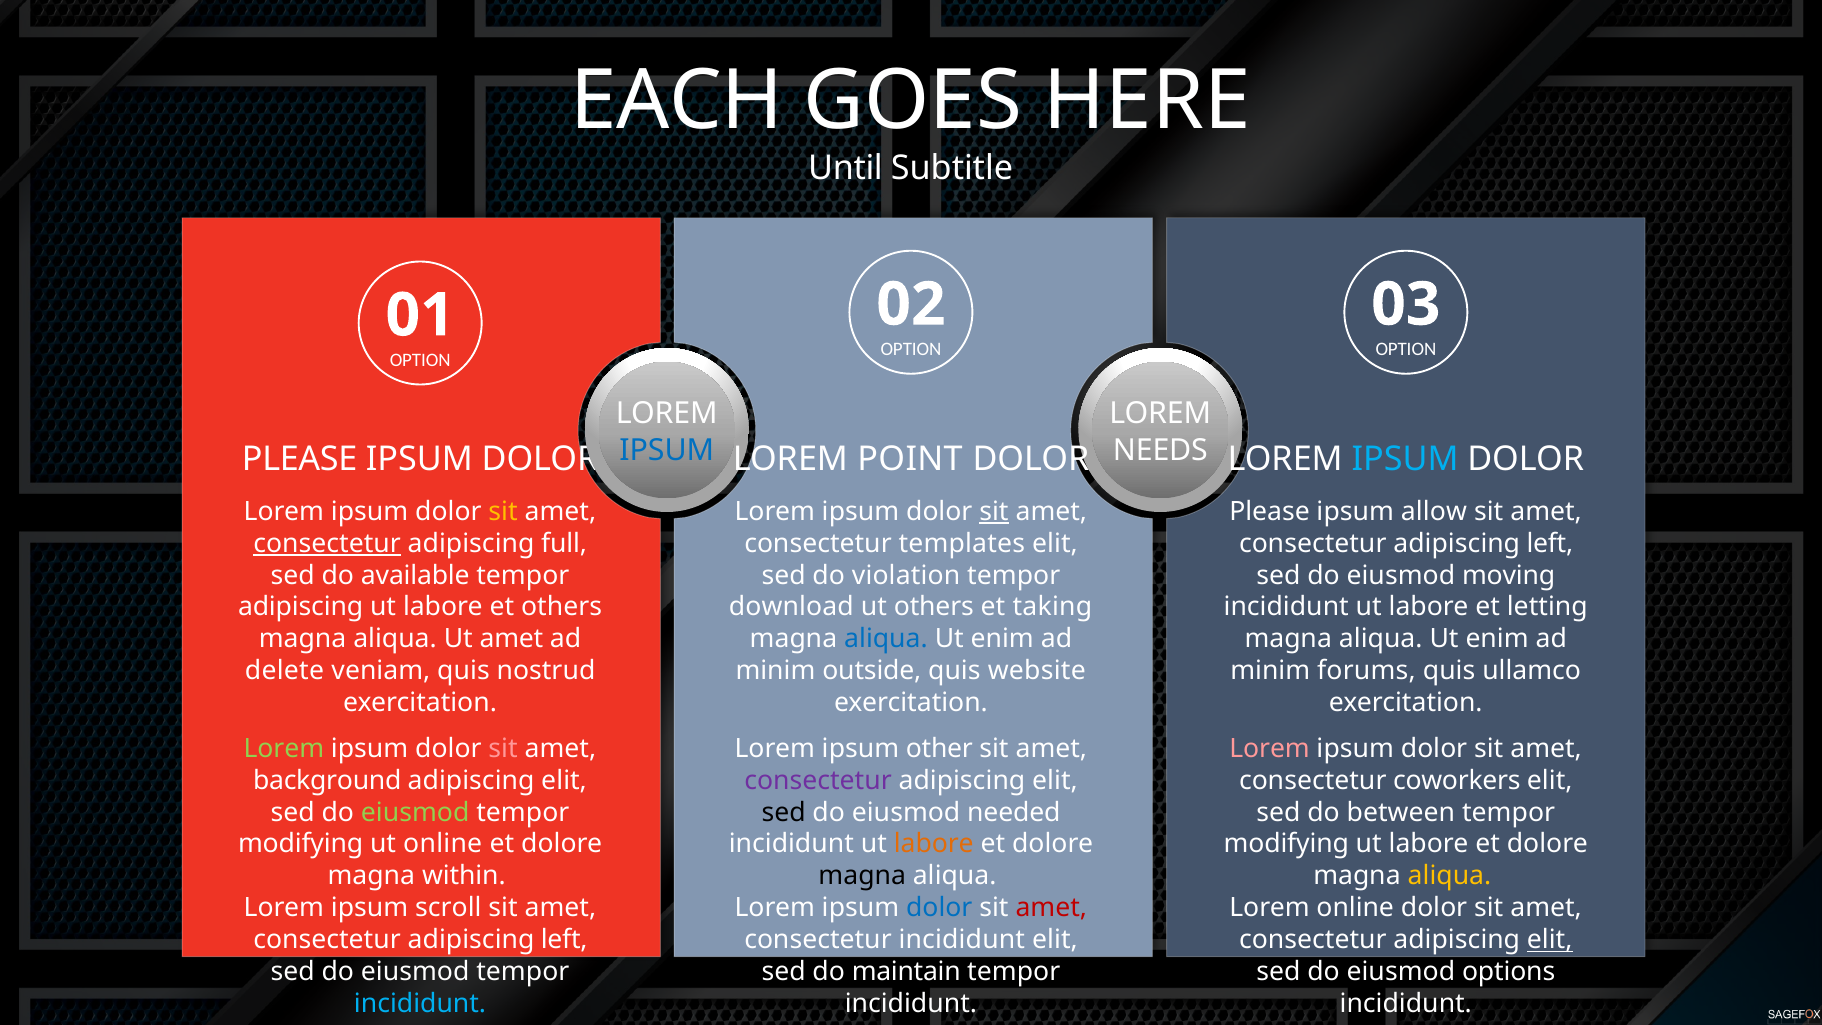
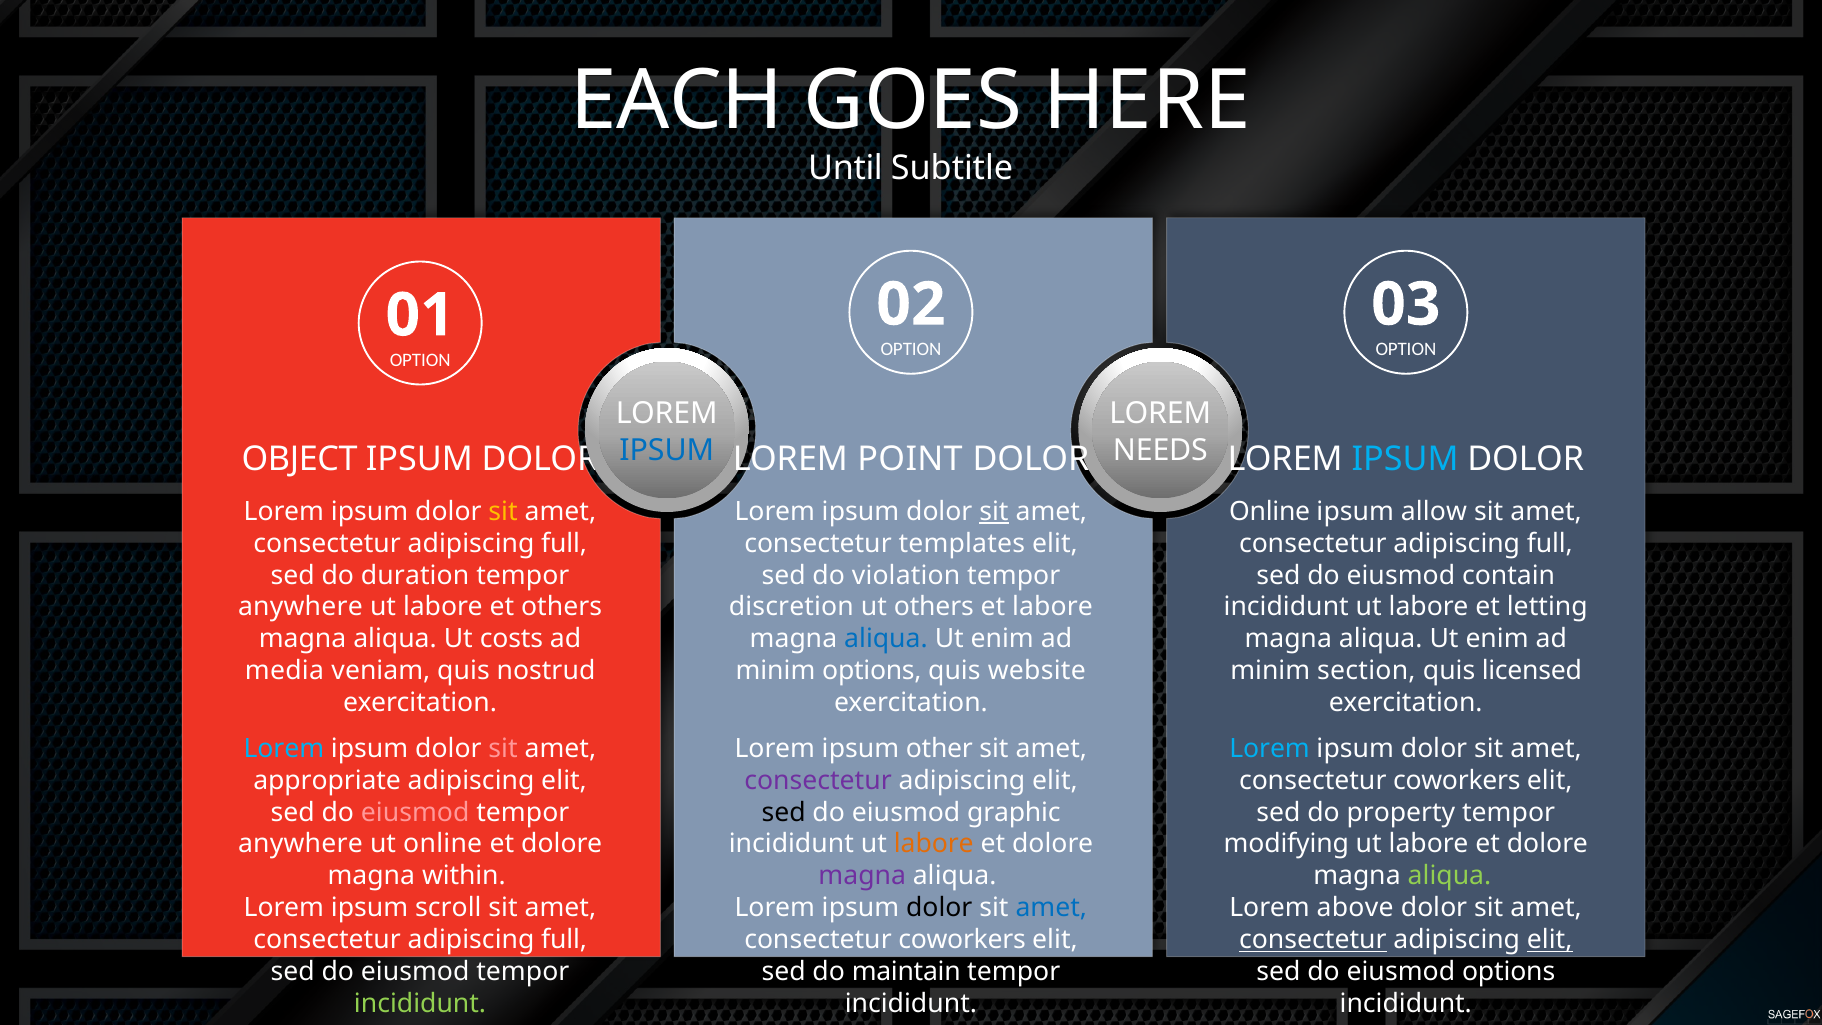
PLEASE: PLEASE -> OBJECT (300, 460)
Please: Please -> Online (1270, 511)
consectetur underline: present -> none (327, 543)
left: left -> full (1550, 543)
available: available -> duration (415, 575)
moving: moving -> contain (1509, 575)
adipiscing: adipiscing -> anywhere (300, 607)
download: download -> discretion (791, 607)
et taking: taking -> labore (1052, 607)
Ut amet: amet -> costs (511, 639)
delete: delete -> media (285, 671)
minim outside: outside -> options (872, 671)
forums: forums -> section (1366, 671)
ullamco: ullamco -> licensed (1532, 671)
Lorem colour: light green -> light blue (284, 748)
Lorem colour: pink -> light blue (1270, 748)
background: background -> appropriate (327, 780)
eiusmod colour: light green -> pink (415, 812)
needed: needed -> graphic (1014, 812)
between: between -> property (1401, 812)
modifying: modifying -> anywhere (300, 844)
magna colour: black -> purple (862, 876)
aliqua colour: yellow -> light green (1450, 876)
dolor colour: blue -> black (939, 908)
amet colour: red -> blue (1051, 908)
Lorem online: online -> above (1355, 908)
left: left -> full (564, 940)
incididunt: incididunt -> coworkers (962, 940)
consectetur underline: none -> present (1313, 940)
incididunt colour: light blue -> light green (420, 1004)
